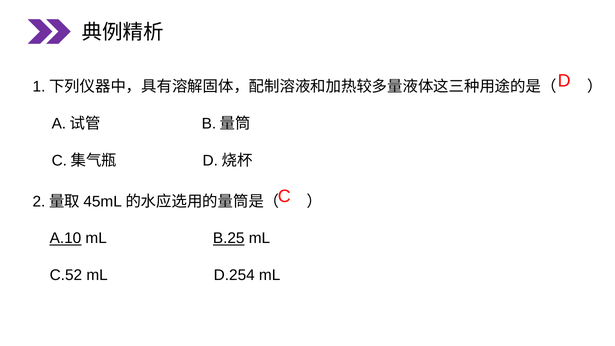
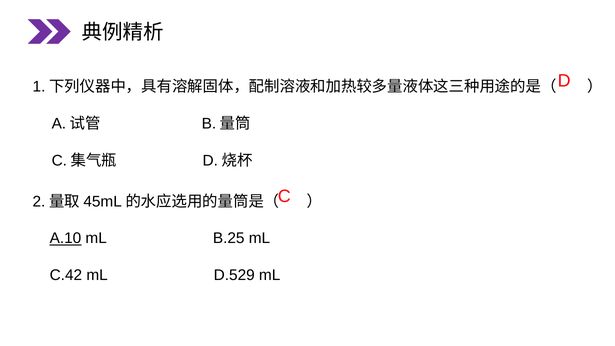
B.25 underline: present -> none (229, 238)
C.52: C.52 -> C.42 (66, 275)
D.254: D.254 -> D.529 (234, 275)
